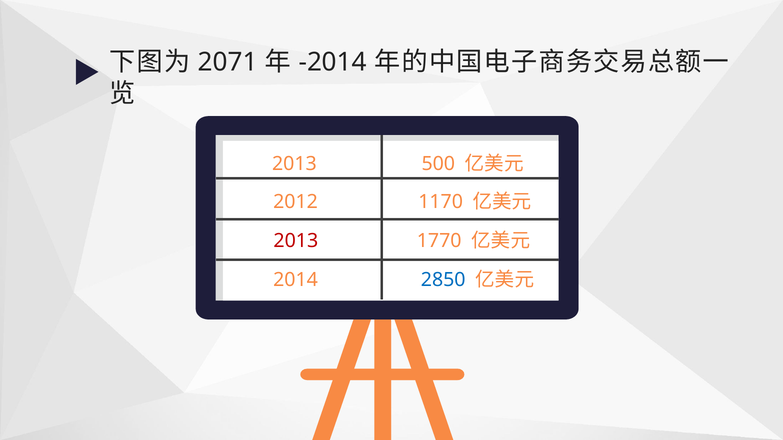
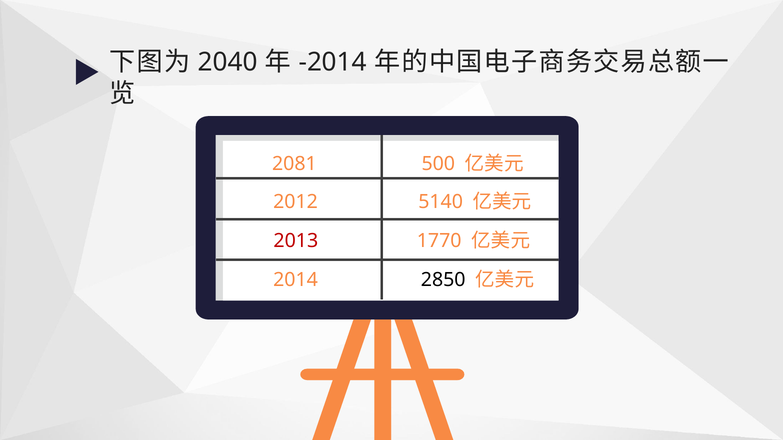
2071: 2071 -> 2040 (228, 62)
2013: 2013 -> 2081 (294, 164)
1170: 1170 -> 5140 (441, 202)
2850 colour: blue -> black (443, 280)
